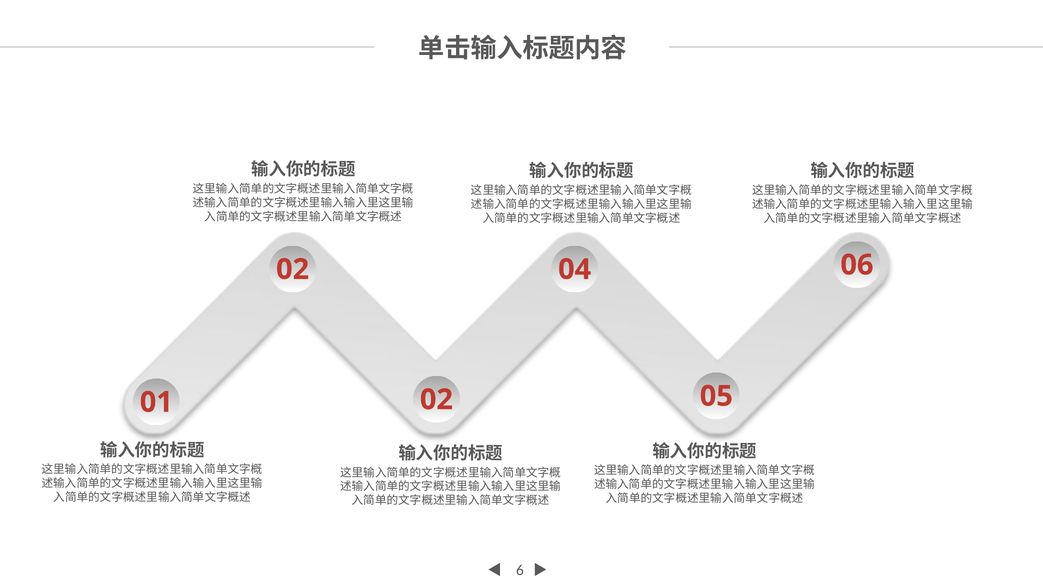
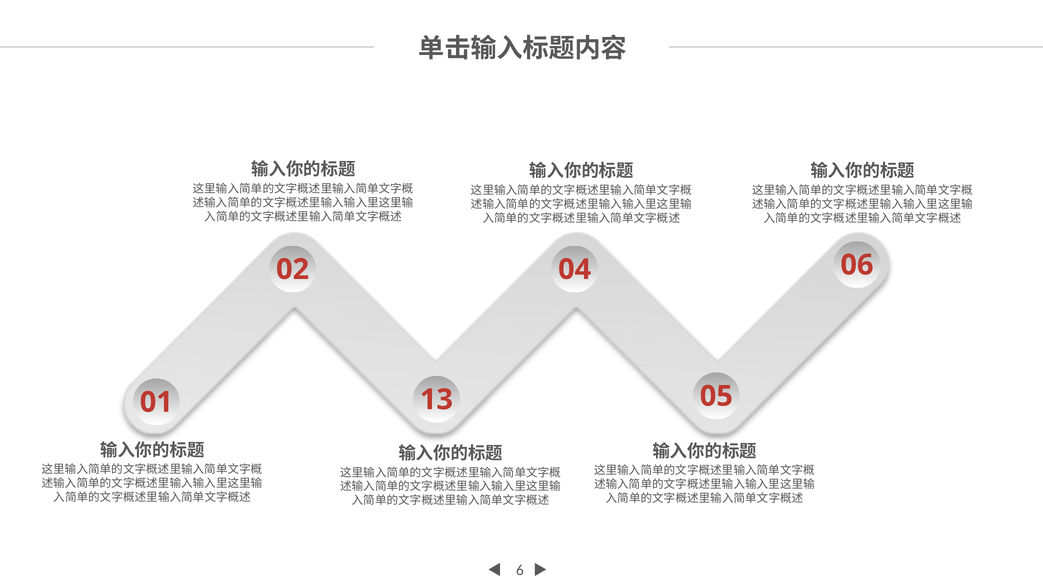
01 02: 02 -> 13 (436, 400)
